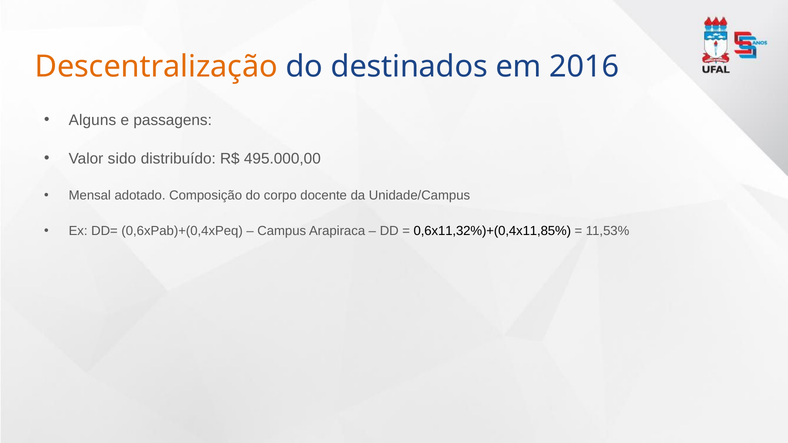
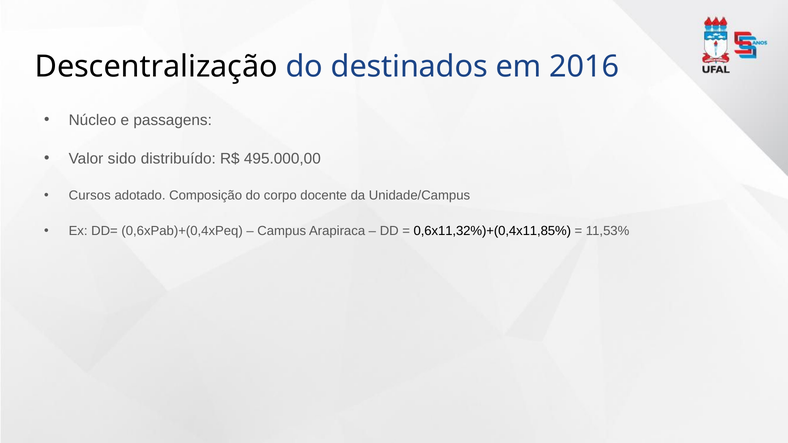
Descentralização colour: orange -> black (156, 67)
Alguns: Alguns -> Núcleo (93, 120)
Mensal: Mensal -> Cursos (90, 196)
